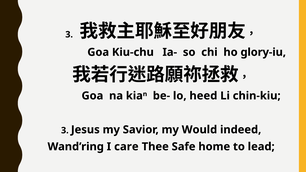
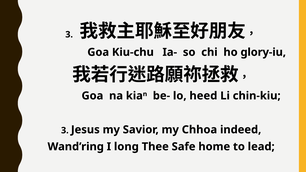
Would: Would -> Chhoa (199, 130)
care: care -> long (126, 147)
